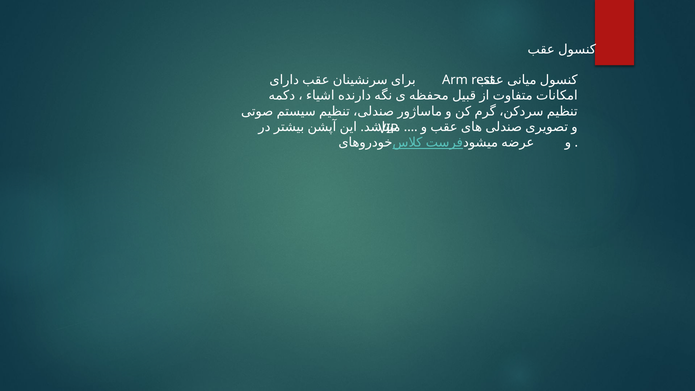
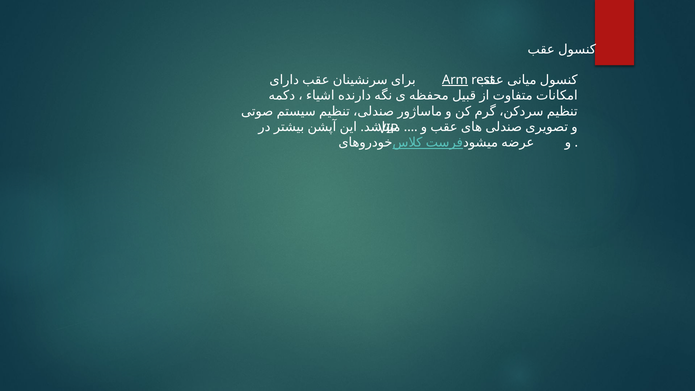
Arm underline: none -> present (455, 80)
